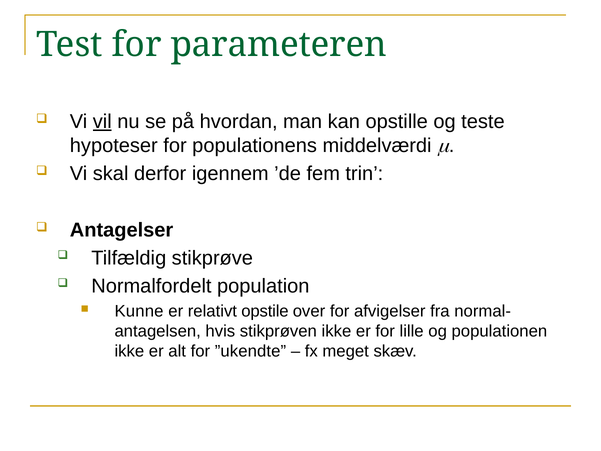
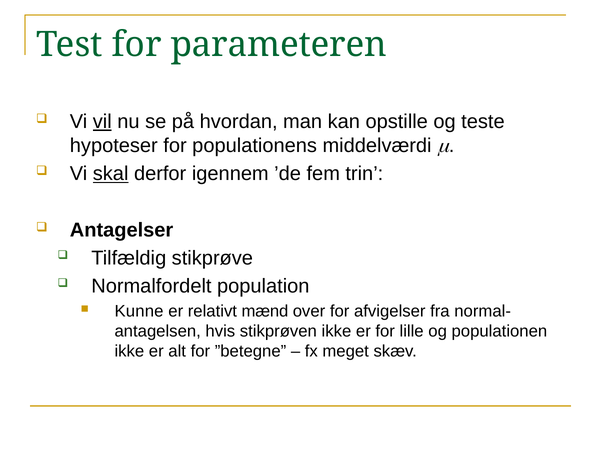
skal underline: none -> present (111, 174)
opstile: opstile -> mænd (265, 311)
”ukendte: ”ukendte -> ”betegne (251, 351)
